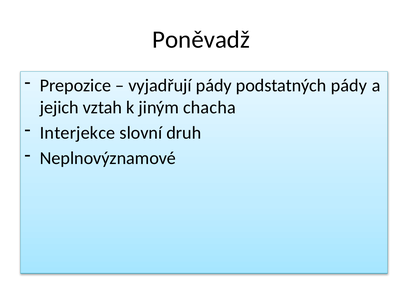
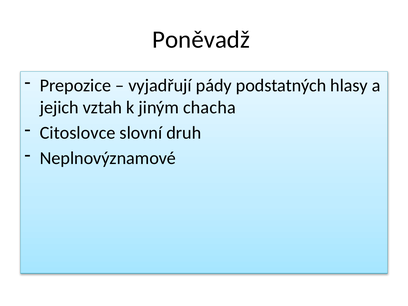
podstatných pády: pády -> hlasy (349, 86)
Interjekce: Interjekce -> Citoslovce (78, 133)
